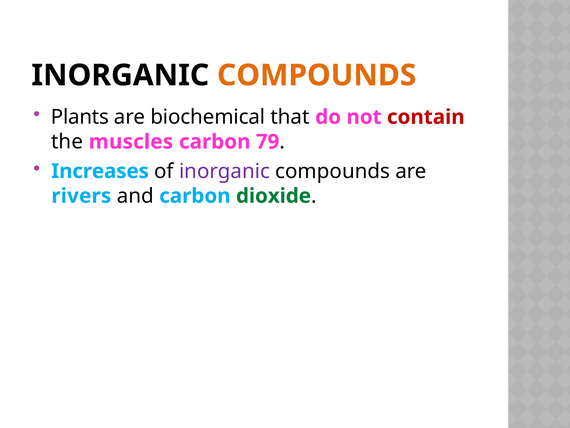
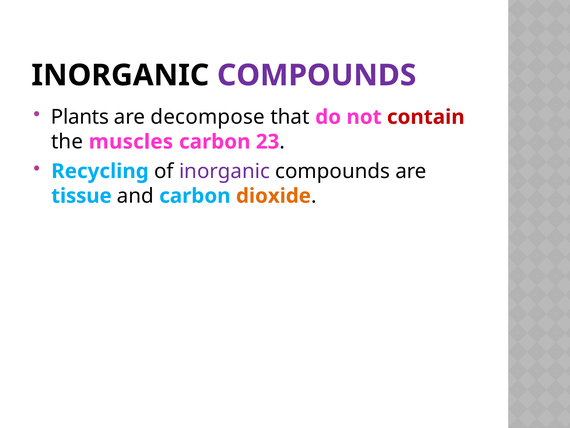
COMPOUNDS colour: orange -> purple (317, 75)
biochemical: biochemical -> decompose (208, 117)
79: 79 -> 23 (268, 142)
Increases: Increases -> Recycling (100, 171)
rivers: rivers -> tissue (81, 196)
dioxide colour: green -> orange (273, 196)
